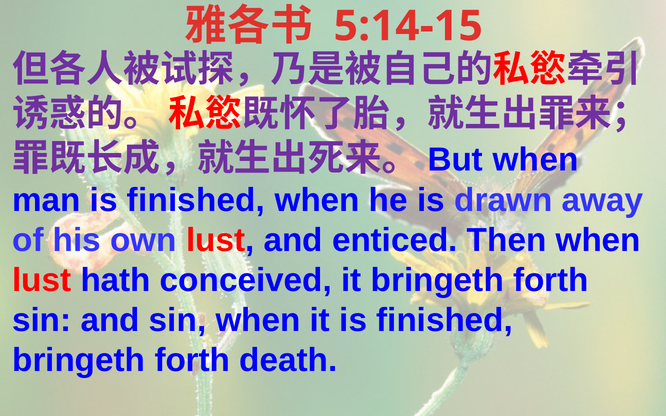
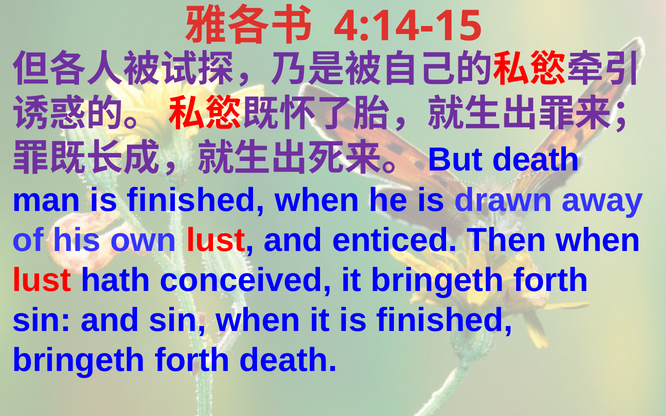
5:14-15: 5:14-15 -> 4:14-15 (408, 26)
when: when -> death (536, 160)
